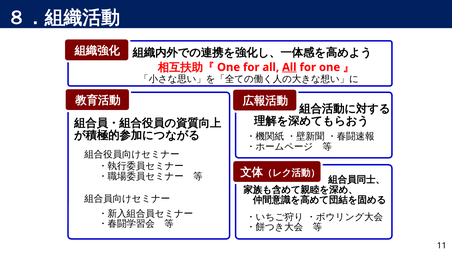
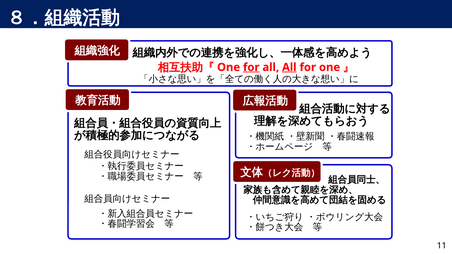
for underline: none -> present (251, 67)
